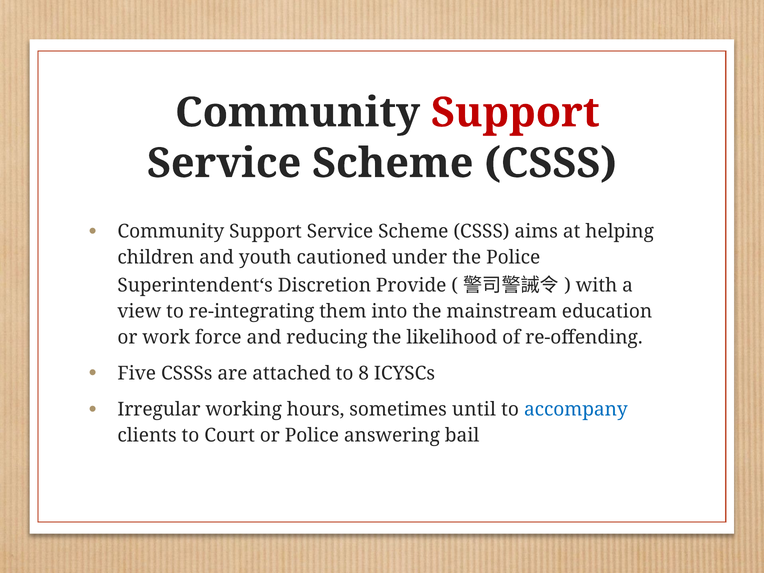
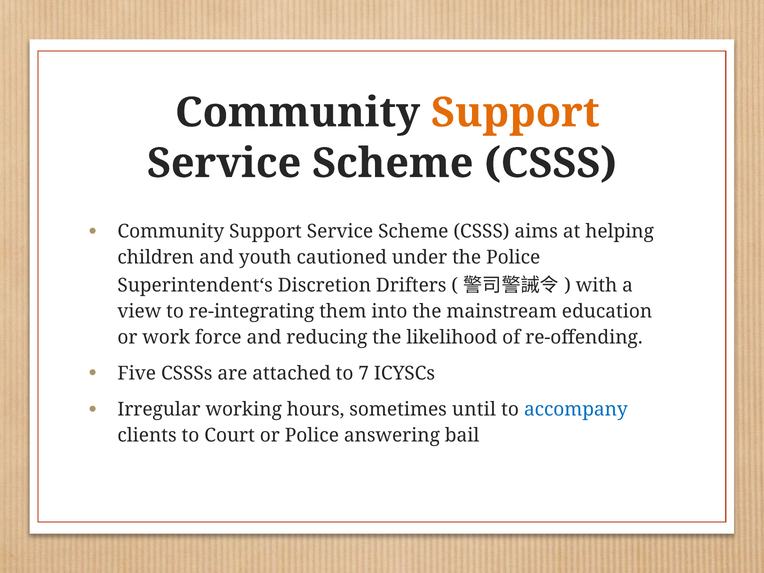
Support colour: red -> orange (515, 113)
Provide: Provide -> Drifters (411, 285)
8: 8 -> 7 (364, 373)
